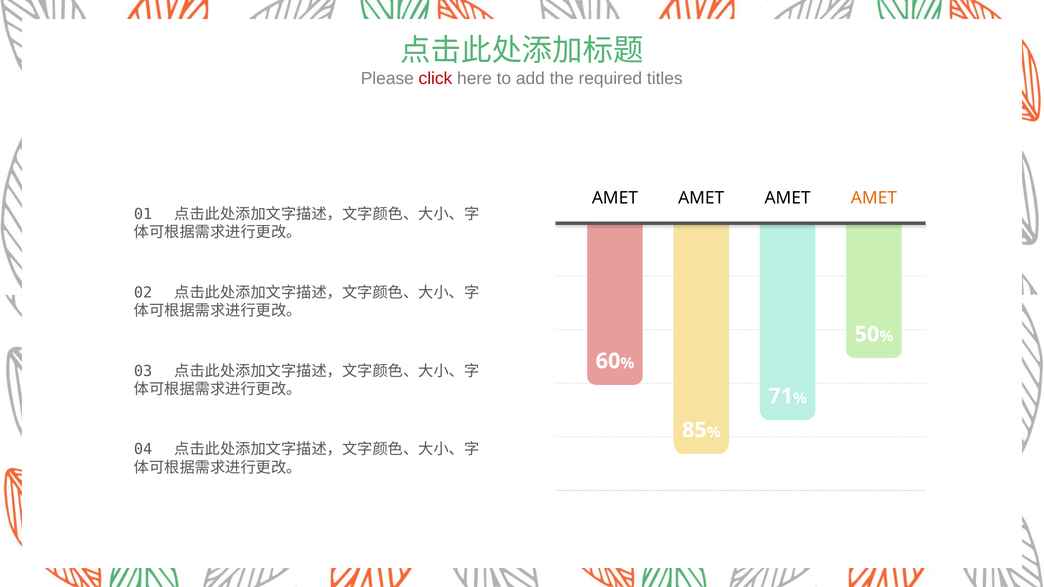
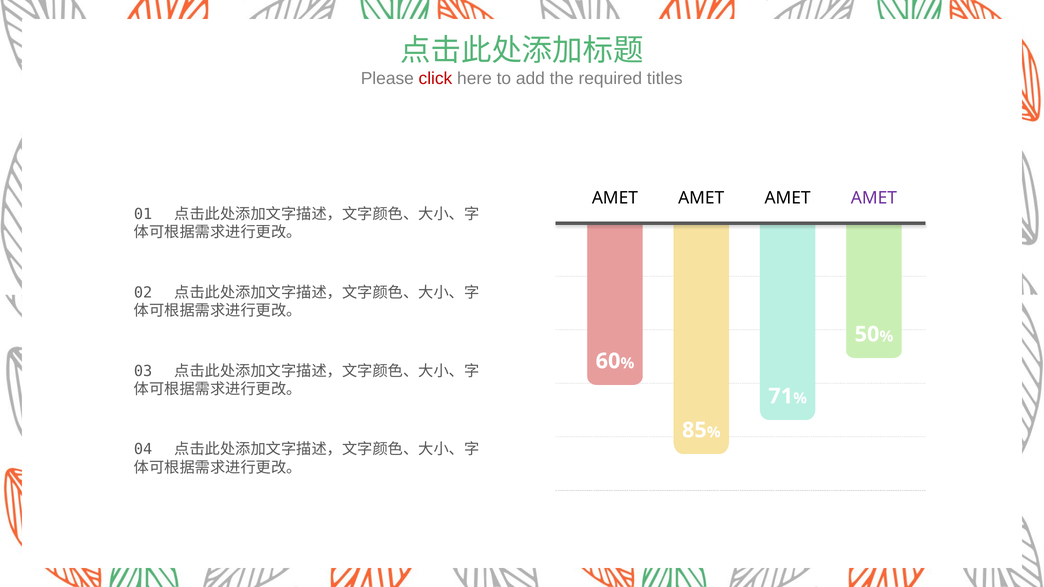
AMET colour: orange -> purple (874, 198)
